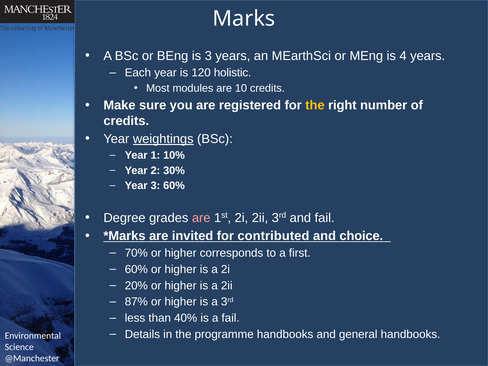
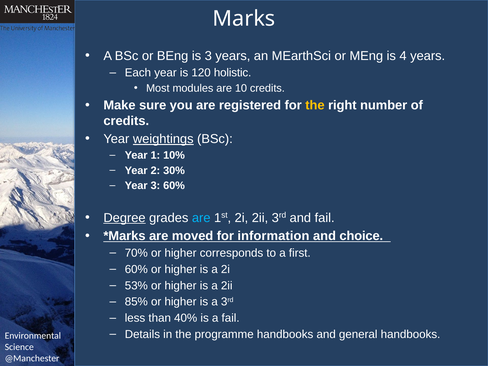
Degree underline: none -> present (125, 218)
are colour: pink -> light blue (201, 218)
invited: invited -> moved (193, 236)
contributed: contributed -> information (273, 236)
20%: 20% -> 53% (136, 286)
87%: 87% -> 85% (136, 302)
